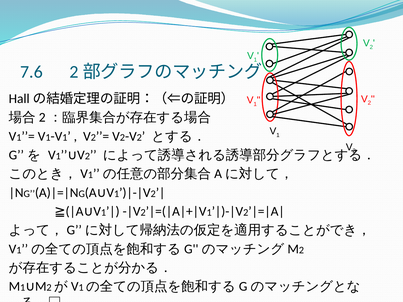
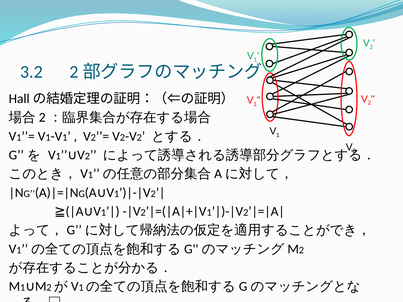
7.6: 7.6 -> 3.2 (31, 72)
